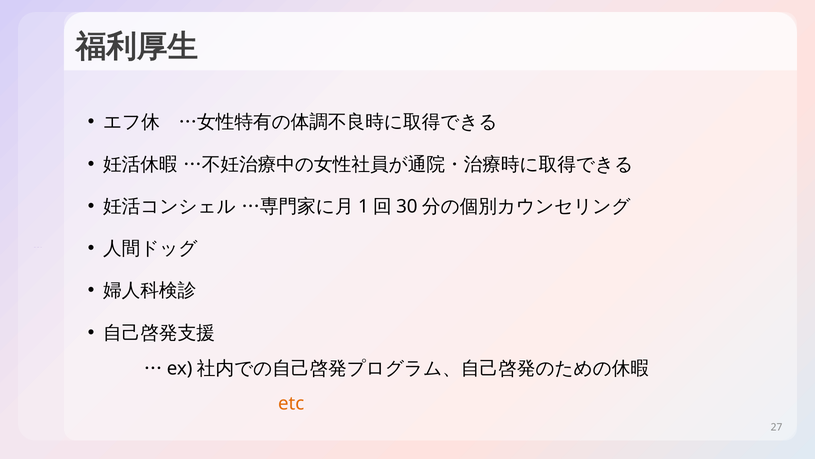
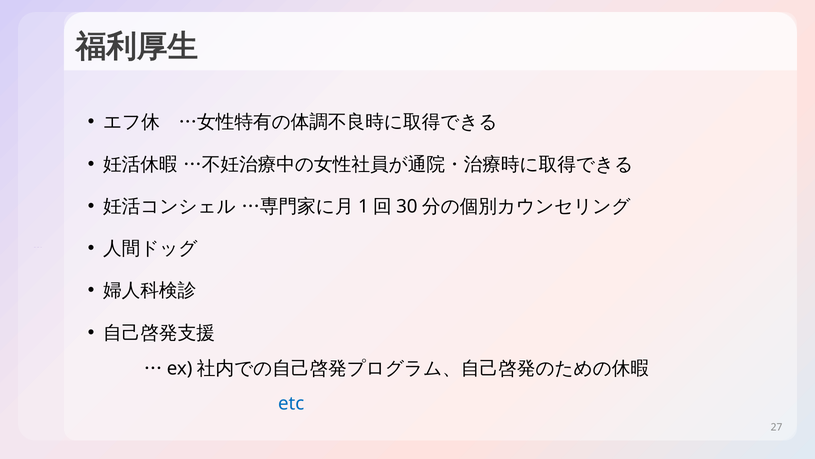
etc colour: orange -> blue (291, 403)
